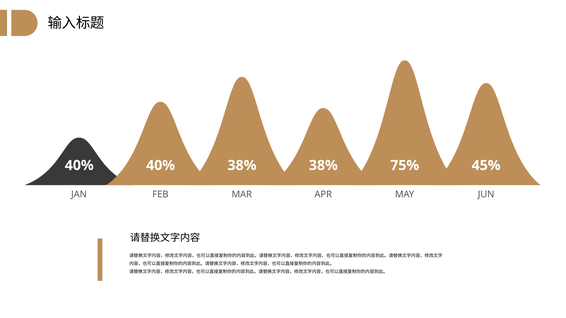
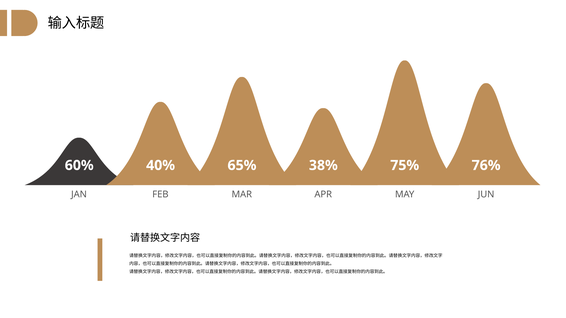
40%: 40% -> 60% (79, 166)
40% 38%: 38% -> 65% (242, 166)
45%: 45% -> 76% (486, 166)
